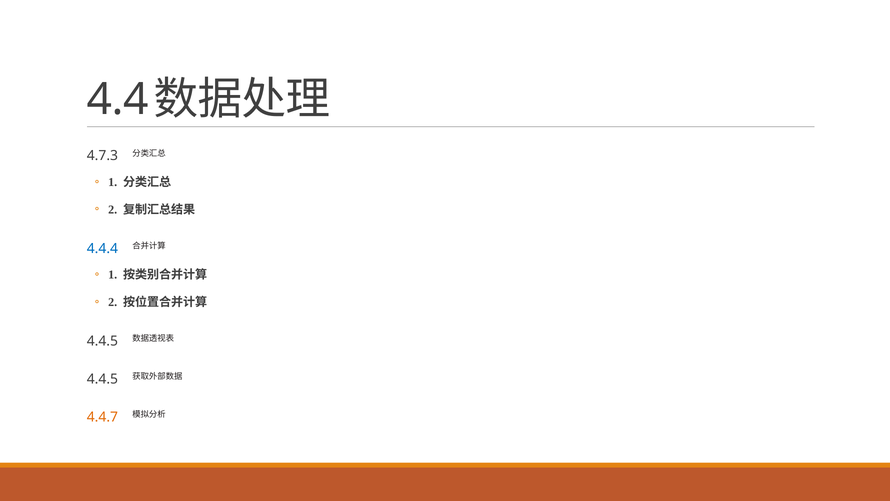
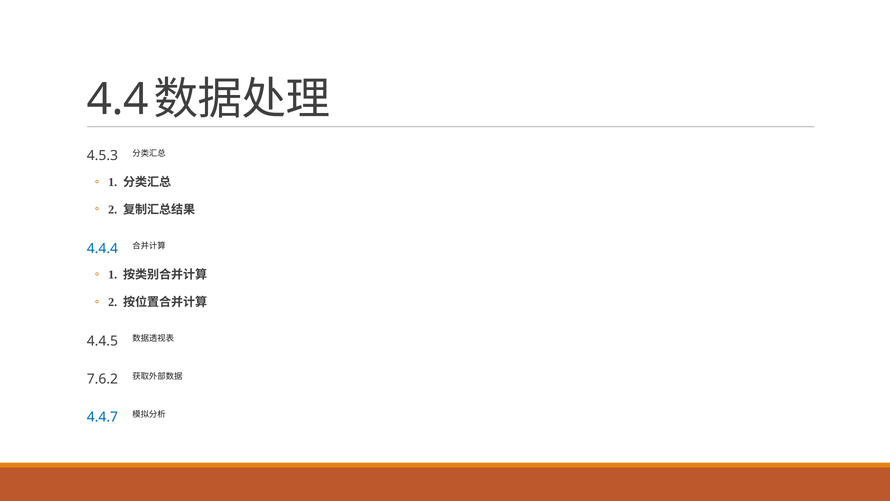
4.7.3: 4.7.3 -> 4.5.3 (102, 156)
4.4.5: 4.4.5 -> 7.6.2 (102, 379)
4.4.7 colour: orange -> blue (102, 417)
